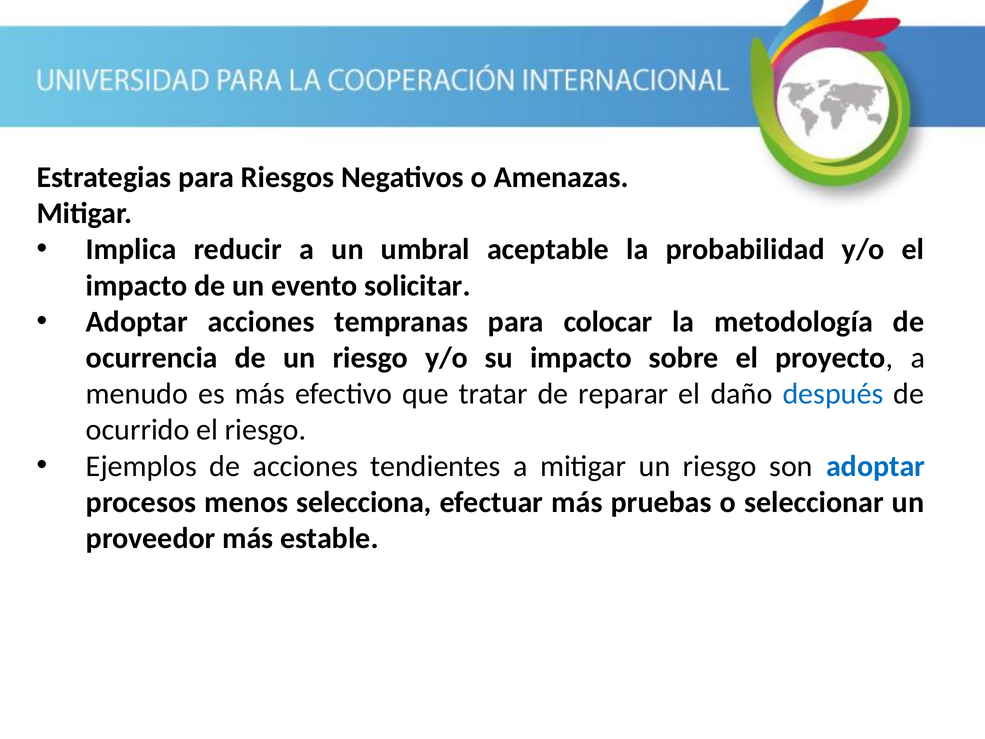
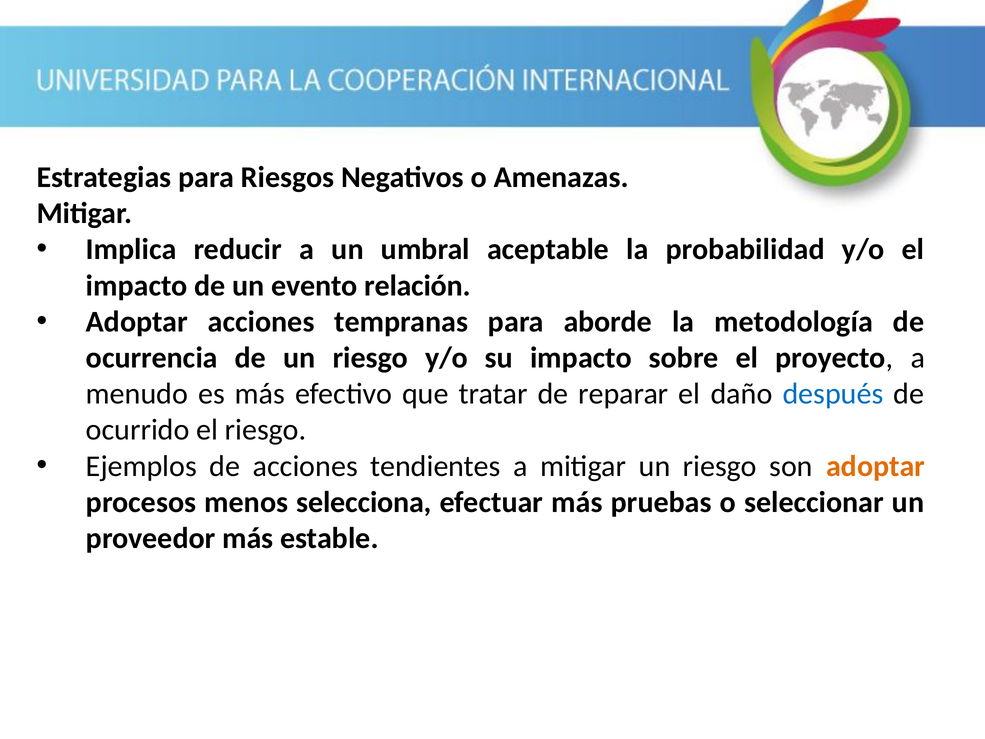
solicitar: solicitar -> relación (417, 285)
colocar: colocar -> aborde (608, 322)
adoptar colour: blue -> orange (876, 466)
